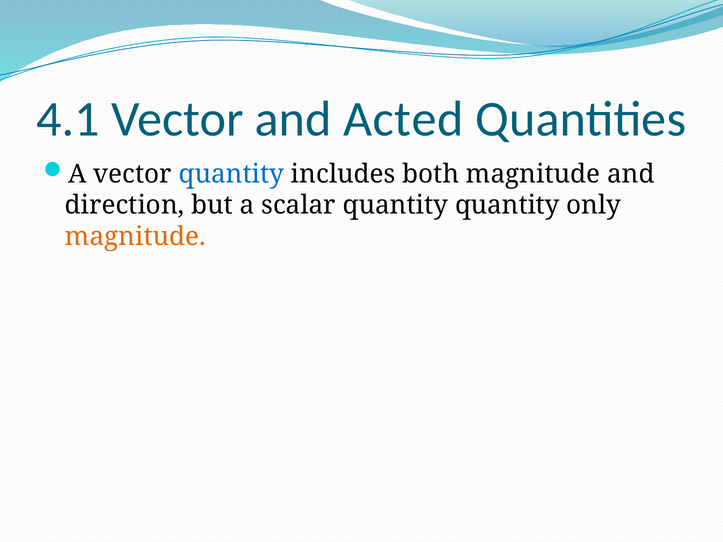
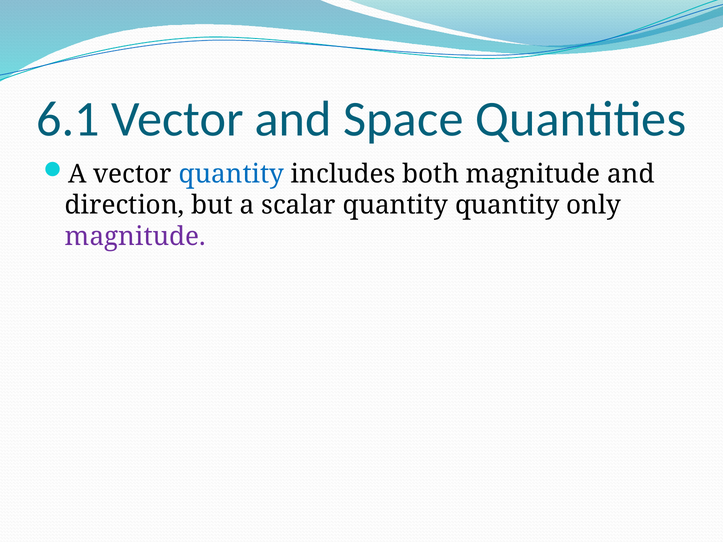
4.1: 4.1 -> 6.1 (68, 119)
Acted: Acted -> Space (403, 119)
magnitude colour: orange -> purple (135, 237)
